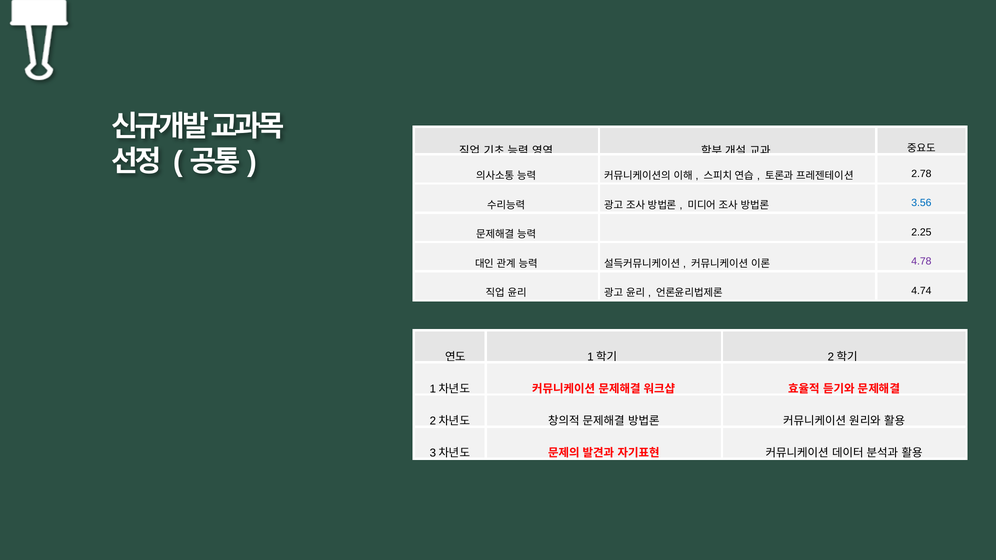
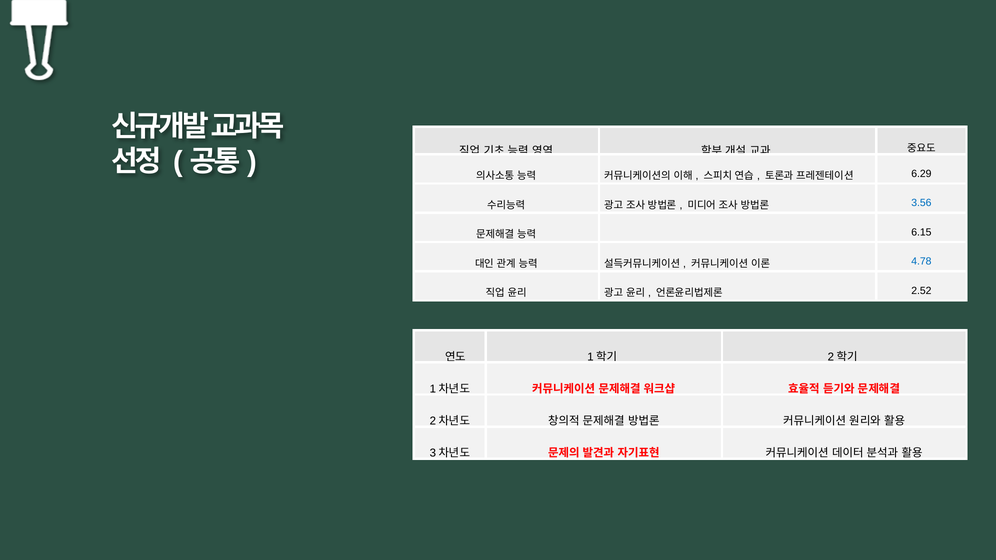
2.78: 2.78 -> 6.29 (921, 174)
2.25: 2.25 -> 6.15 (921, 232)
4.78 colour: purple -> blue (921, 261)
4.74: 4.74 -> 2.52 (921, 291)
